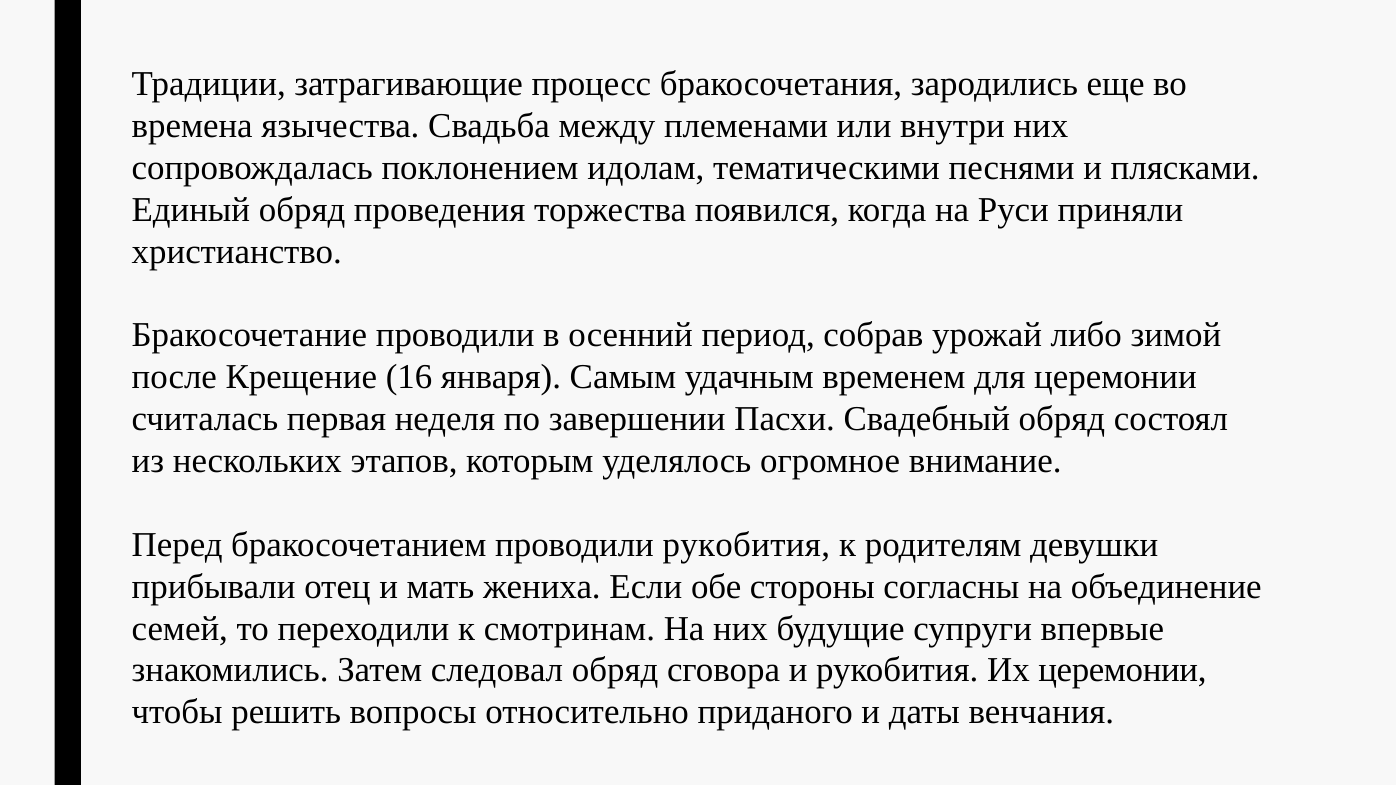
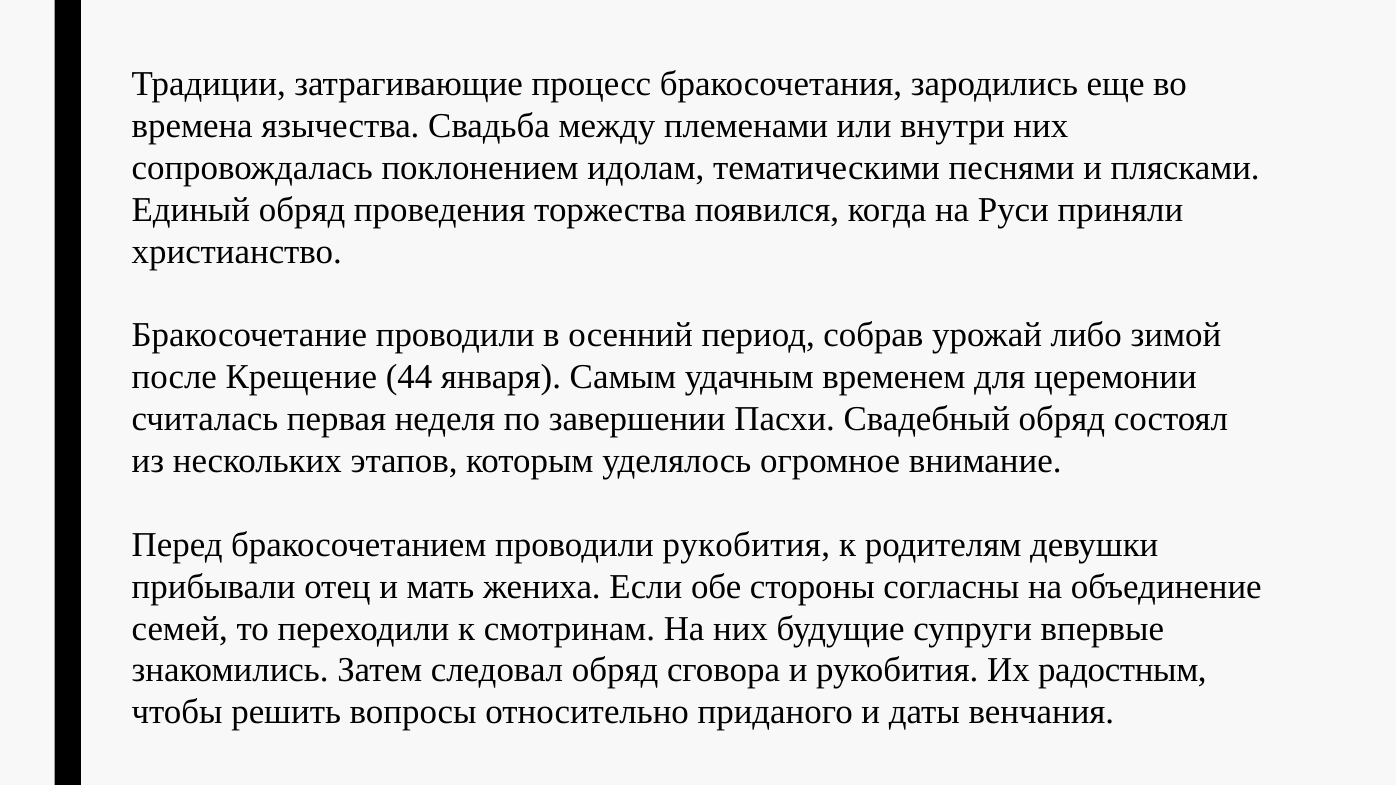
16: 16 -> 44 (409, 377)
Их церемонии: церемонии -> радостным (1122, 671)
